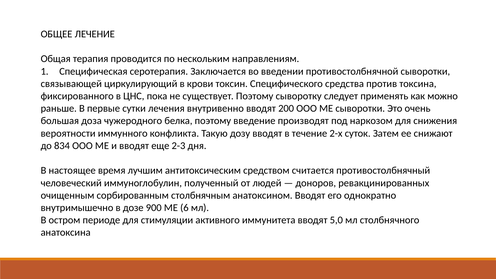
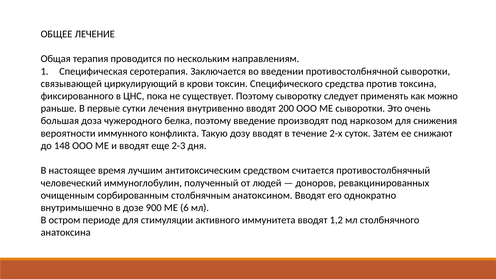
834: 834 -> 148 (62, 146)
5,0: 5,0 -> 1,2 (336, 220)
